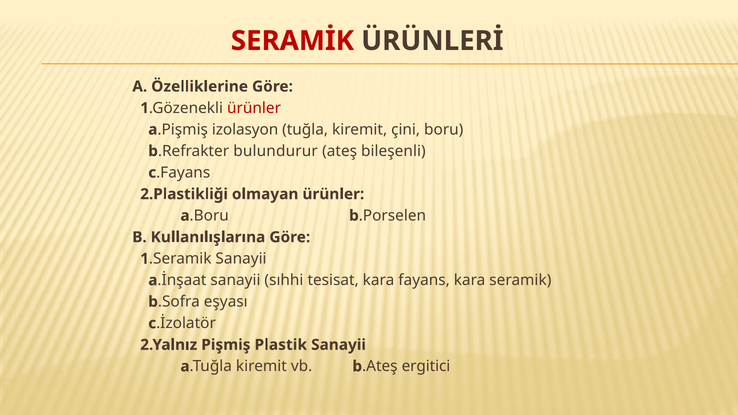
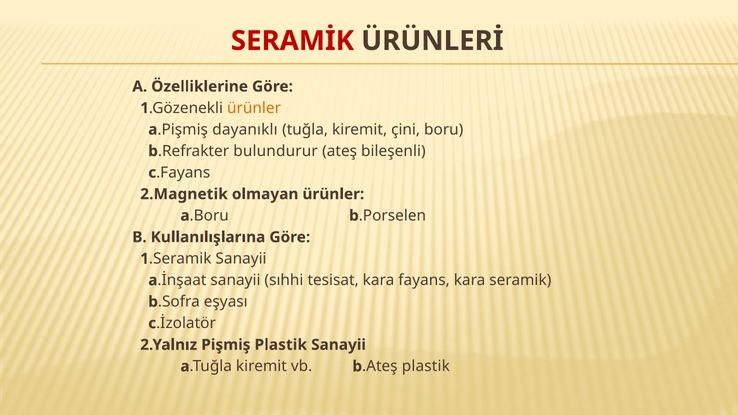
ürünler colour: red -> orange (254, 108)
izolasyon: izolasyon -> dayanıklı (245, 130)
2.Plastikliği: 2.Plastikliği -> 2.Magnetik (184, 194)
ergitici: ergitici -> plastik (426, 366)
